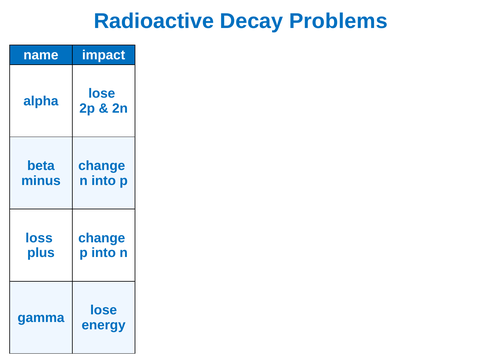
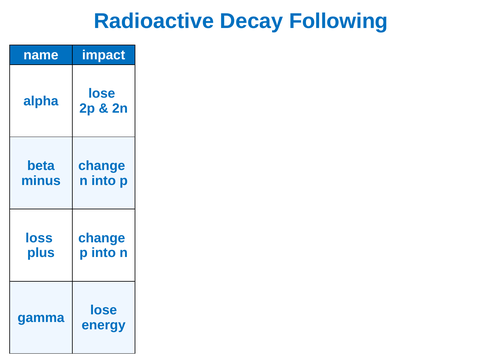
Problems: Problems -> Following (339, 21)
